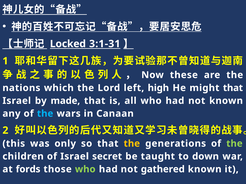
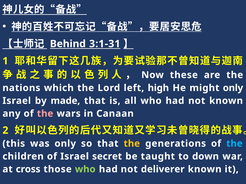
Locked: Locked -> Behind (68, 44)
might that: that -> only (233, 88)
the colour: light blue -> pink (45, 114)
the colour: light green -> light blue (234, 144)
fords: fords -> cross (28, 170)
gathered: gathered -> deliverer (163, 170)
